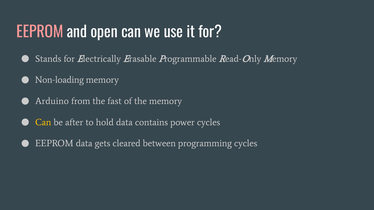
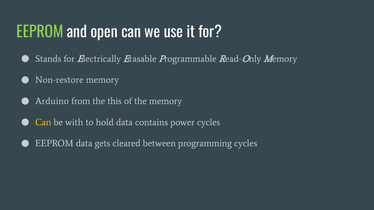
EEPROM colour: pink -> light green (40, 32)
Non-loading: Non-loading -> Non-restore (59, 80)
fast: fast -> this (115, 101)
after: after -> with (74, 122)
